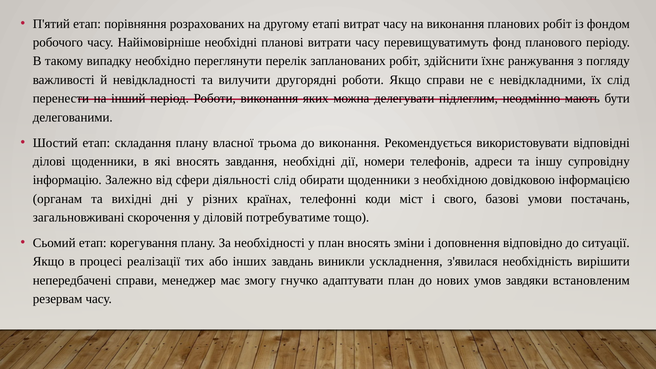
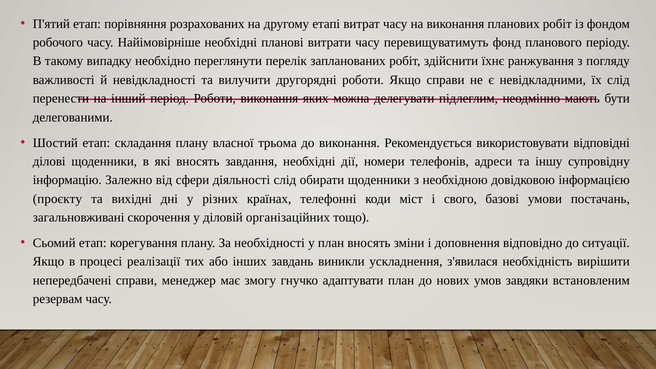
органам: органам -> проєкту (57, 199)
потребуватиме: потребуватиме -> організаційних (288, 217)
